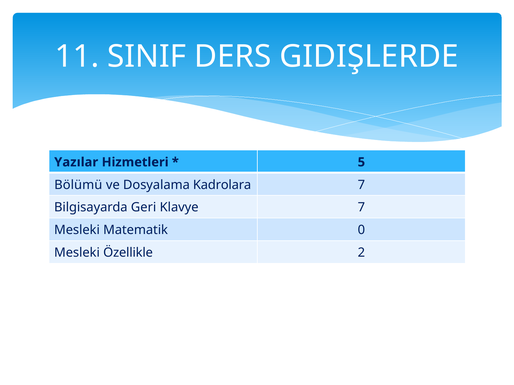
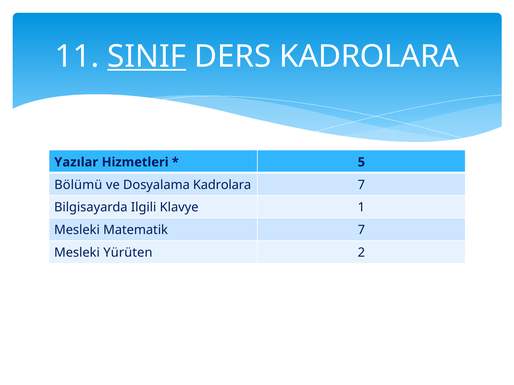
SINIF underline: none -> present (147, 56)
DERS GIDIŞLERDE: GIDIŞLERDE -> KADROLARA (369, 56)
Geri: Geri -> Ilgili (144, 208)
Klavye 7: 7 -> 1 (361, 208)
Matematik 0: 0 -> 7 (361, 230)
Özellikle: Özellikle -> Yürüten (128, 253)
